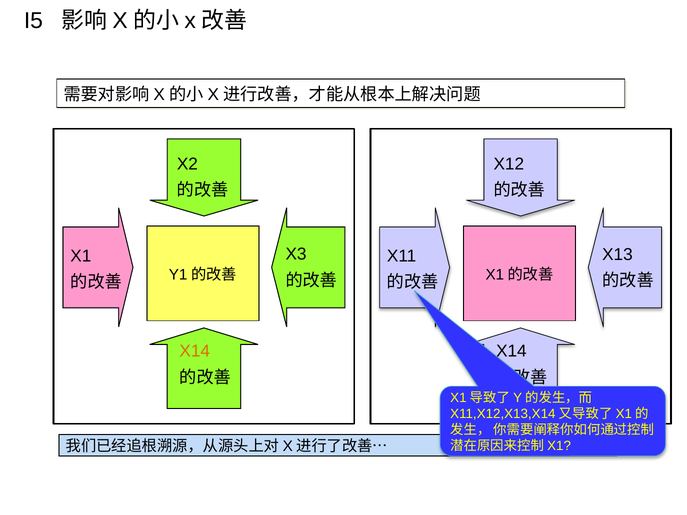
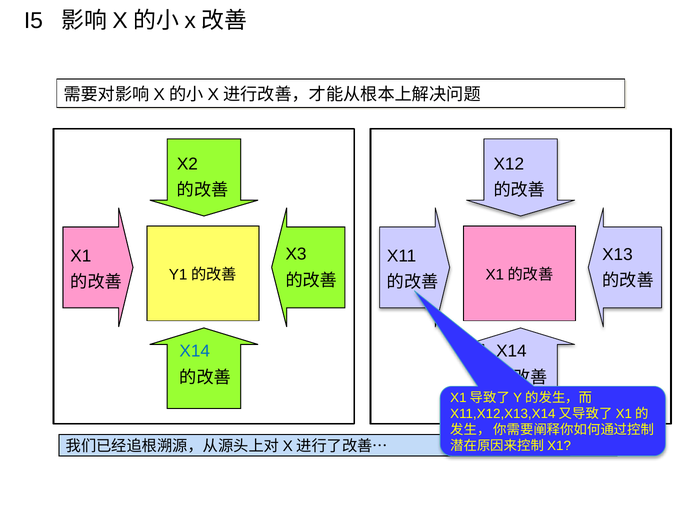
X14 colour: orange -> blue (195, 351)
